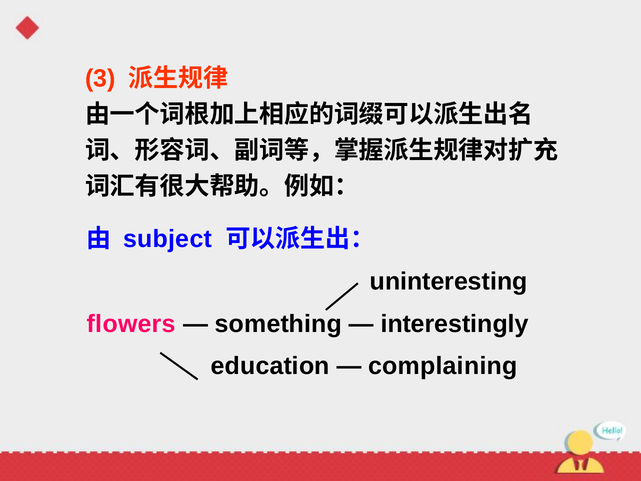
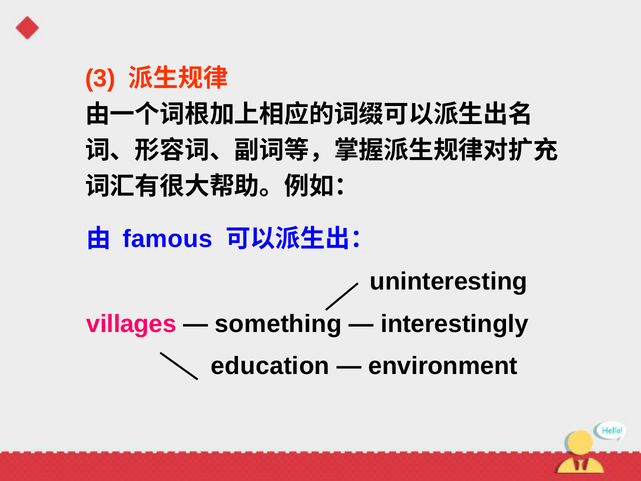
subject: subject -> famous (168, 239)
flowers: flowers -> villages (131, 324)
complaining: complaining -> environment (443, 366)
